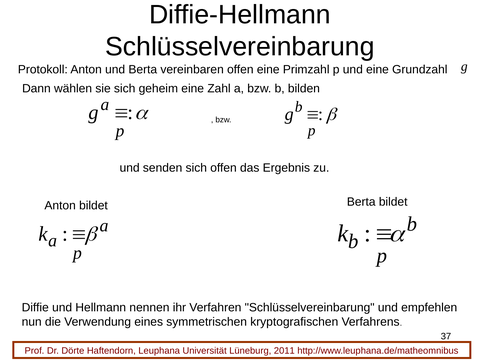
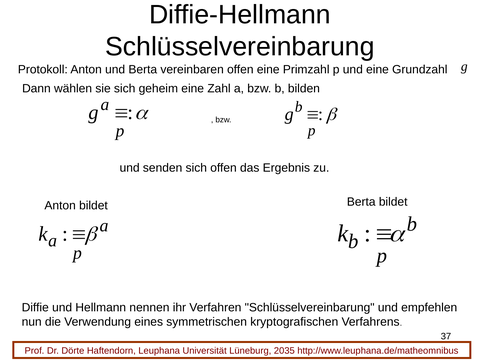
2011: 2011 -> 2035 (284, 351)
